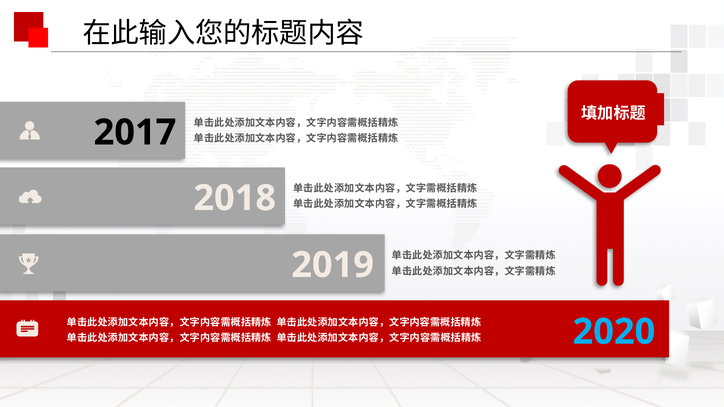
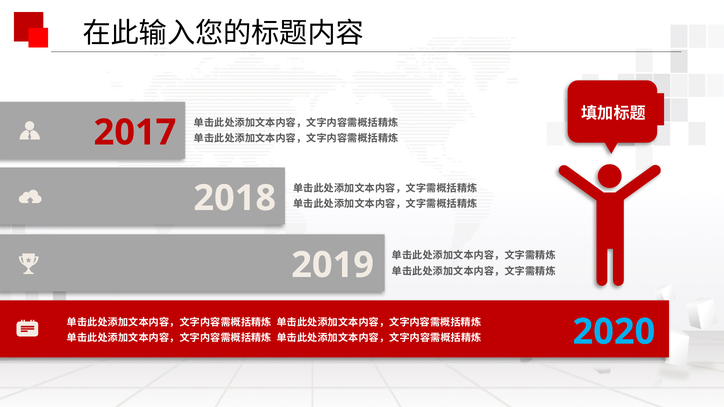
2017 colour: black -> red (135, 133)
